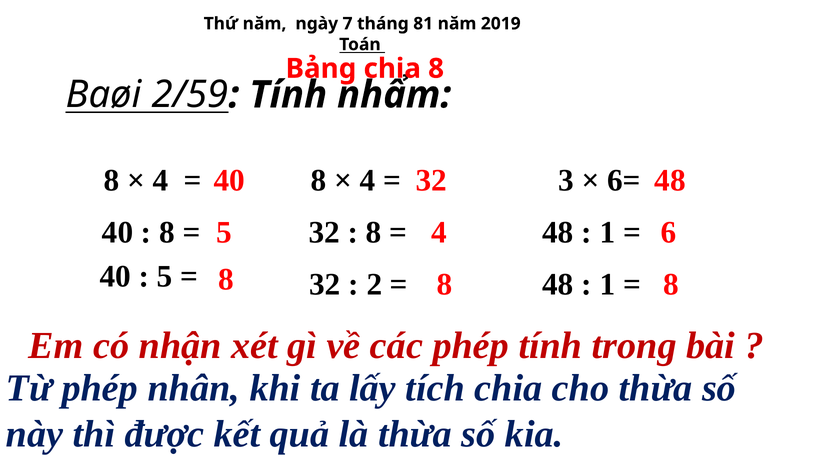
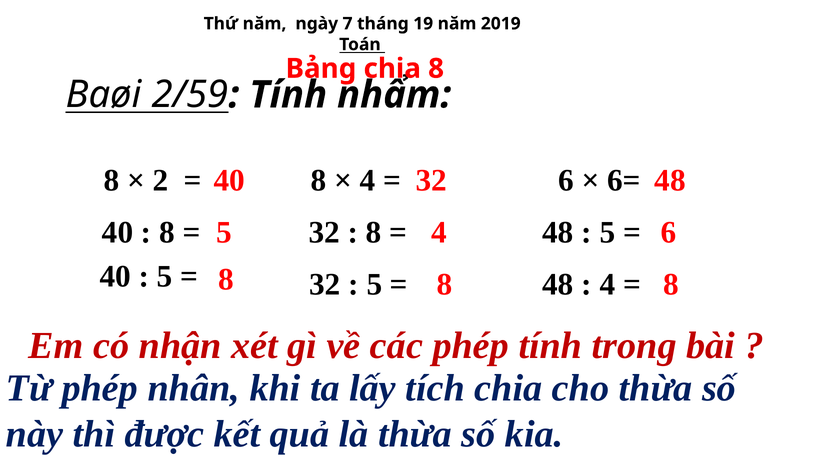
81: 81 -> 19 (423, 24)
4: 4 -> 2 (160, 180)
3: 3 -> 6 (566, 180)
1: 1 -> 5 (607, 233)
1: 1 -> 4 (607, 285)
2: 2 -> 5 (374, 285)
